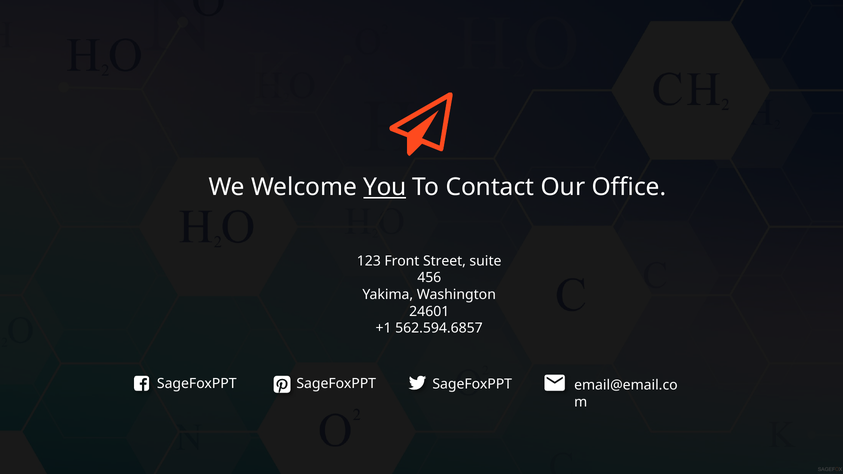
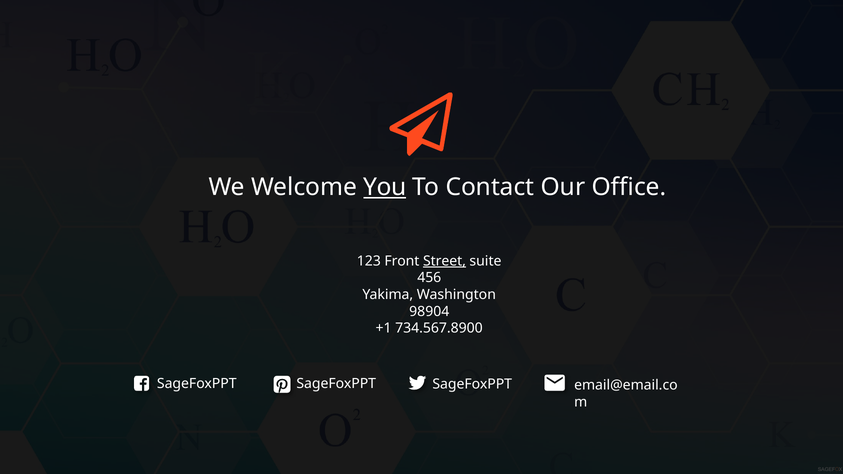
Street underline: none -> present (445, 261)
24601: 24601 -> 98904 (429, 312)
562.594.6857: 562.594.6857 -> 734.567.8900 (439, 328)
